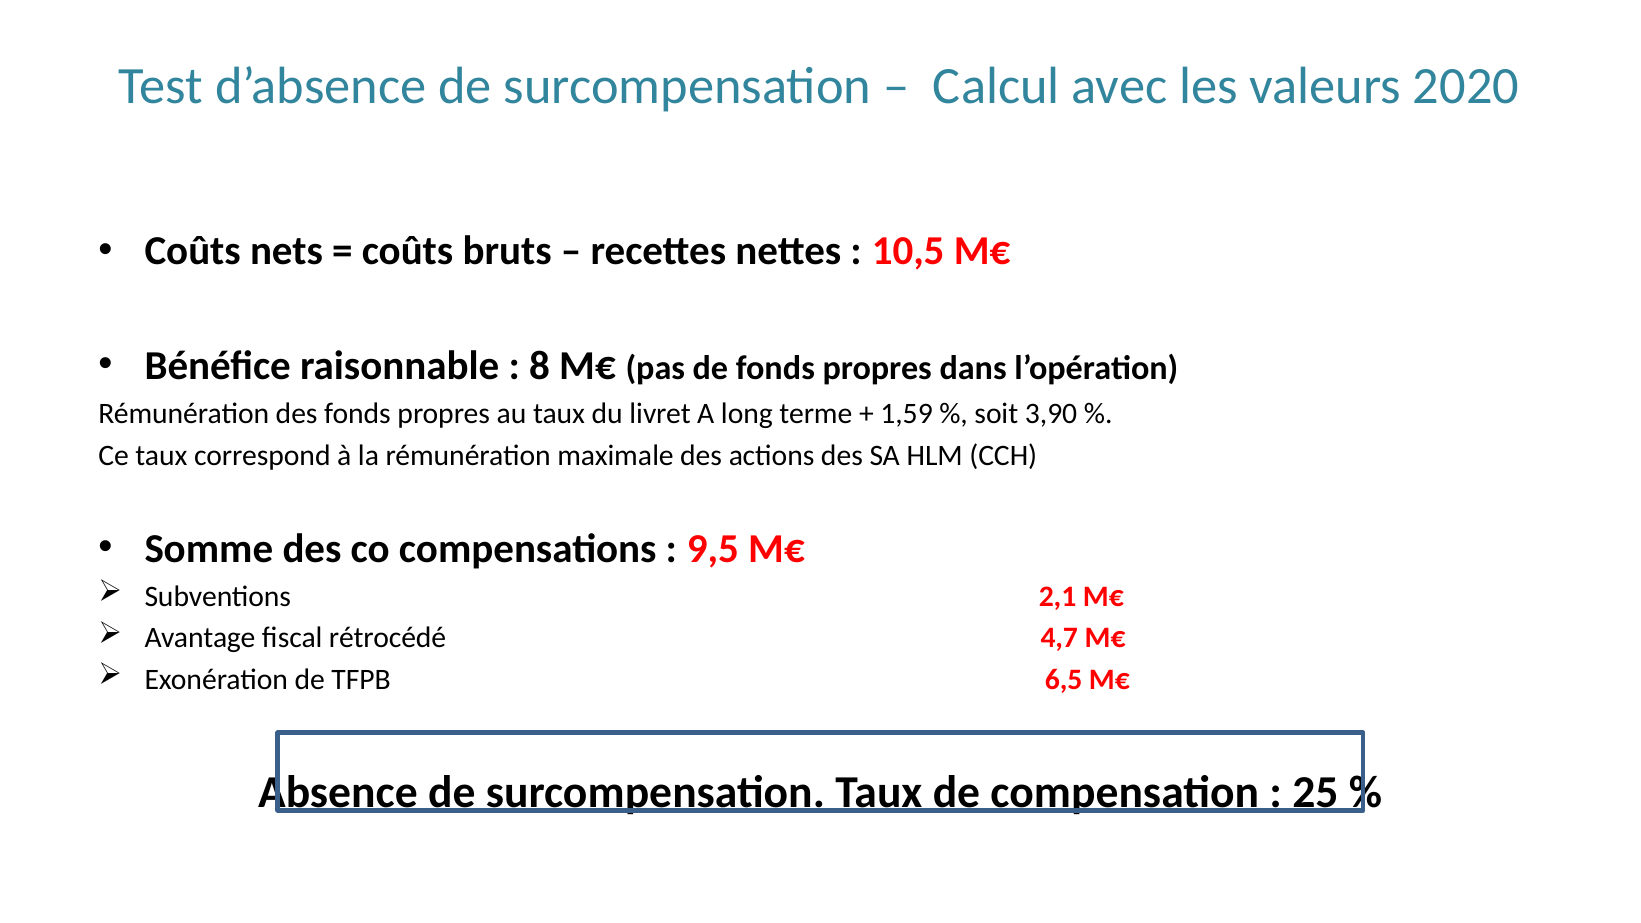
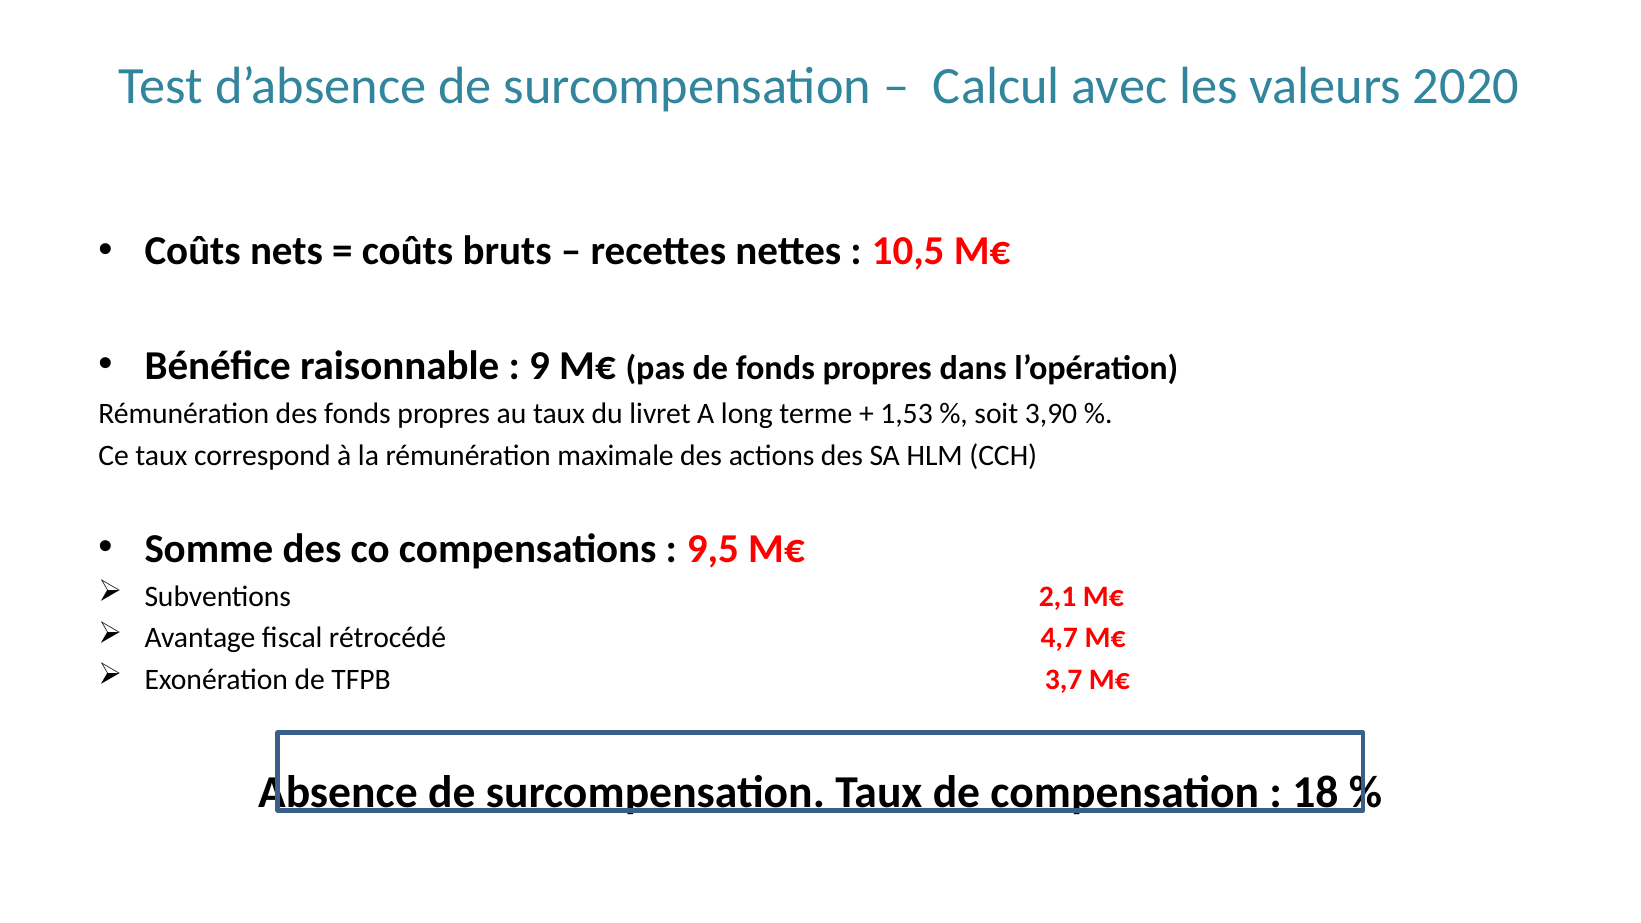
8: 8 -> 9 (540, 366)
1,59: 1,59 -> 1,53 (907, 414)
6,5: 6,5 -> 3,7 (1064, 680)
25: 25 -> 18 (1315, 793)
